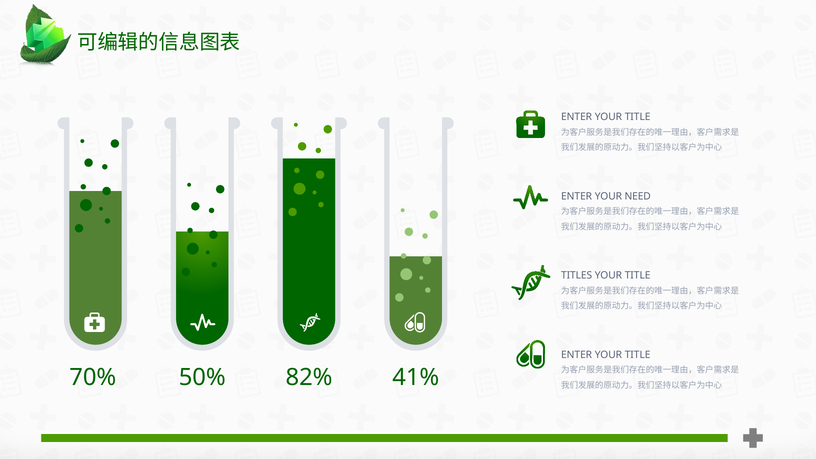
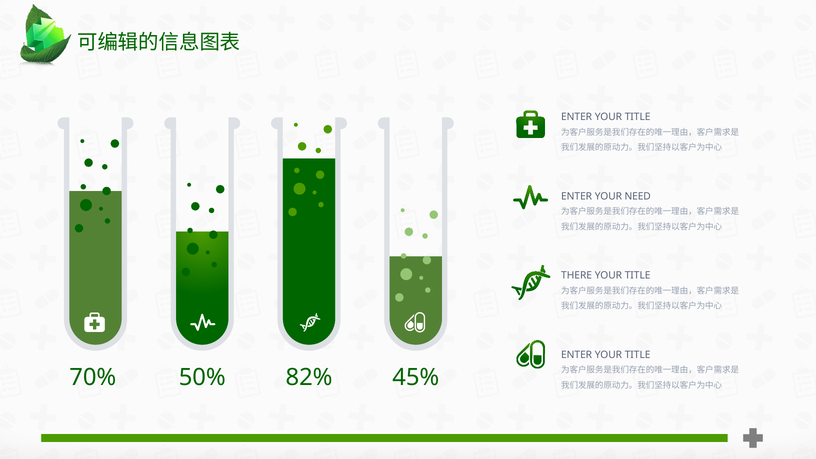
TITLES: TITLES -> THERE (577, 276)
41%: 41% -> 45% (416, 377)
